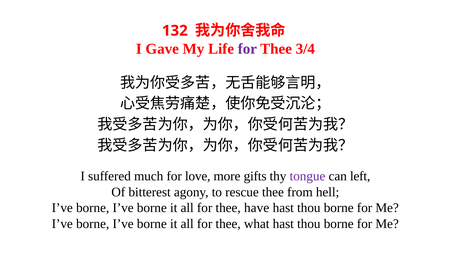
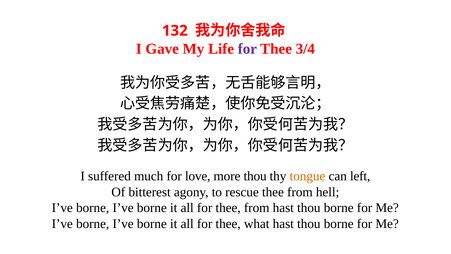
more gifts: gifts -> thou (255, 176)
tongue colour: purple -> orange (307, 176)
for thee have: have -> from (257, 208)
